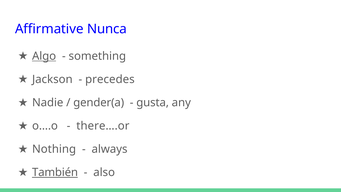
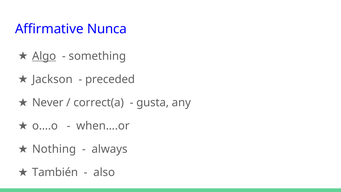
precedes: precedes -> preceded (110, 79)
Nadie: Nadie -> Never (48, 103)
gender(a: gender(a -> correct(a (99, 103)
there….or: there….or -> when….or (103, 126)
También underline: present -> none (55, 172)
